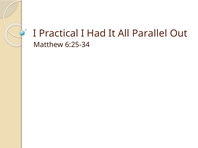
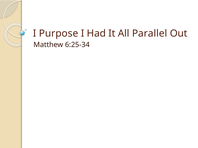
Practical: Practical -> Purpose (59, 33)
